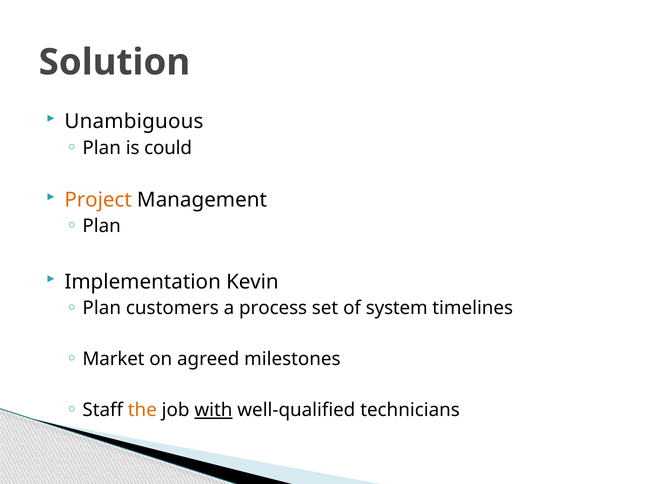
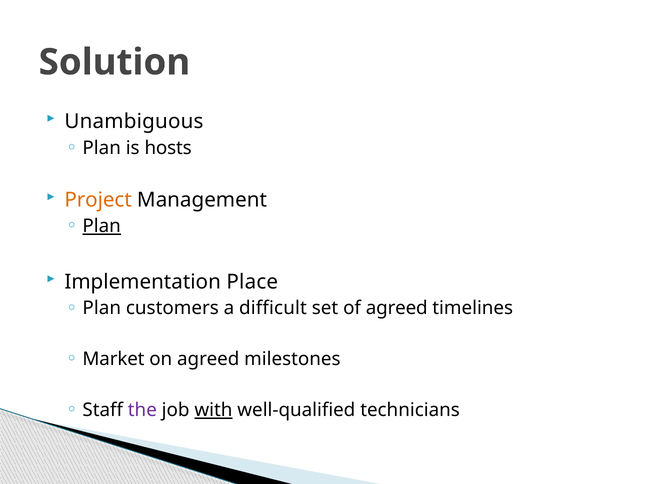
could: could -> hosts (168, 148)
Plan underline: none -> present (102, 226)
Kevin: Kevin -> Place (252, 282)
process: process -> difficult (273, 308)
of system: system -> agreed (397, 308)
the colour: orange -> purple (142, 410)
